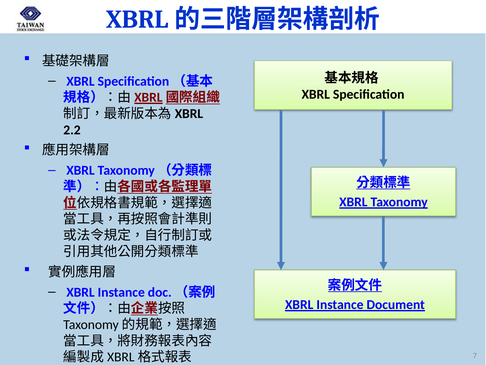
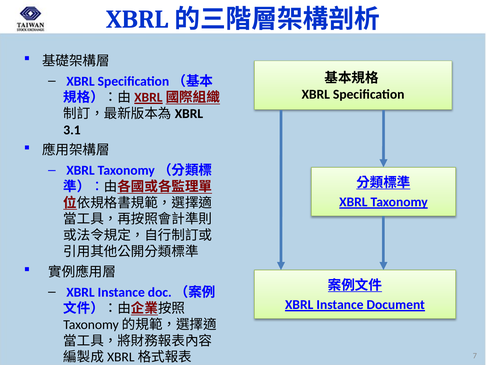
2.2: 2.2 -> 3.1 (72, 130)
